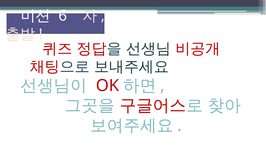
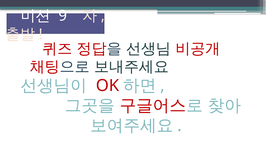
6: 6 -> 9 (63, 16)
